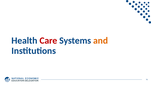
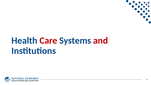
and colour: orange -> red (101, 41)
